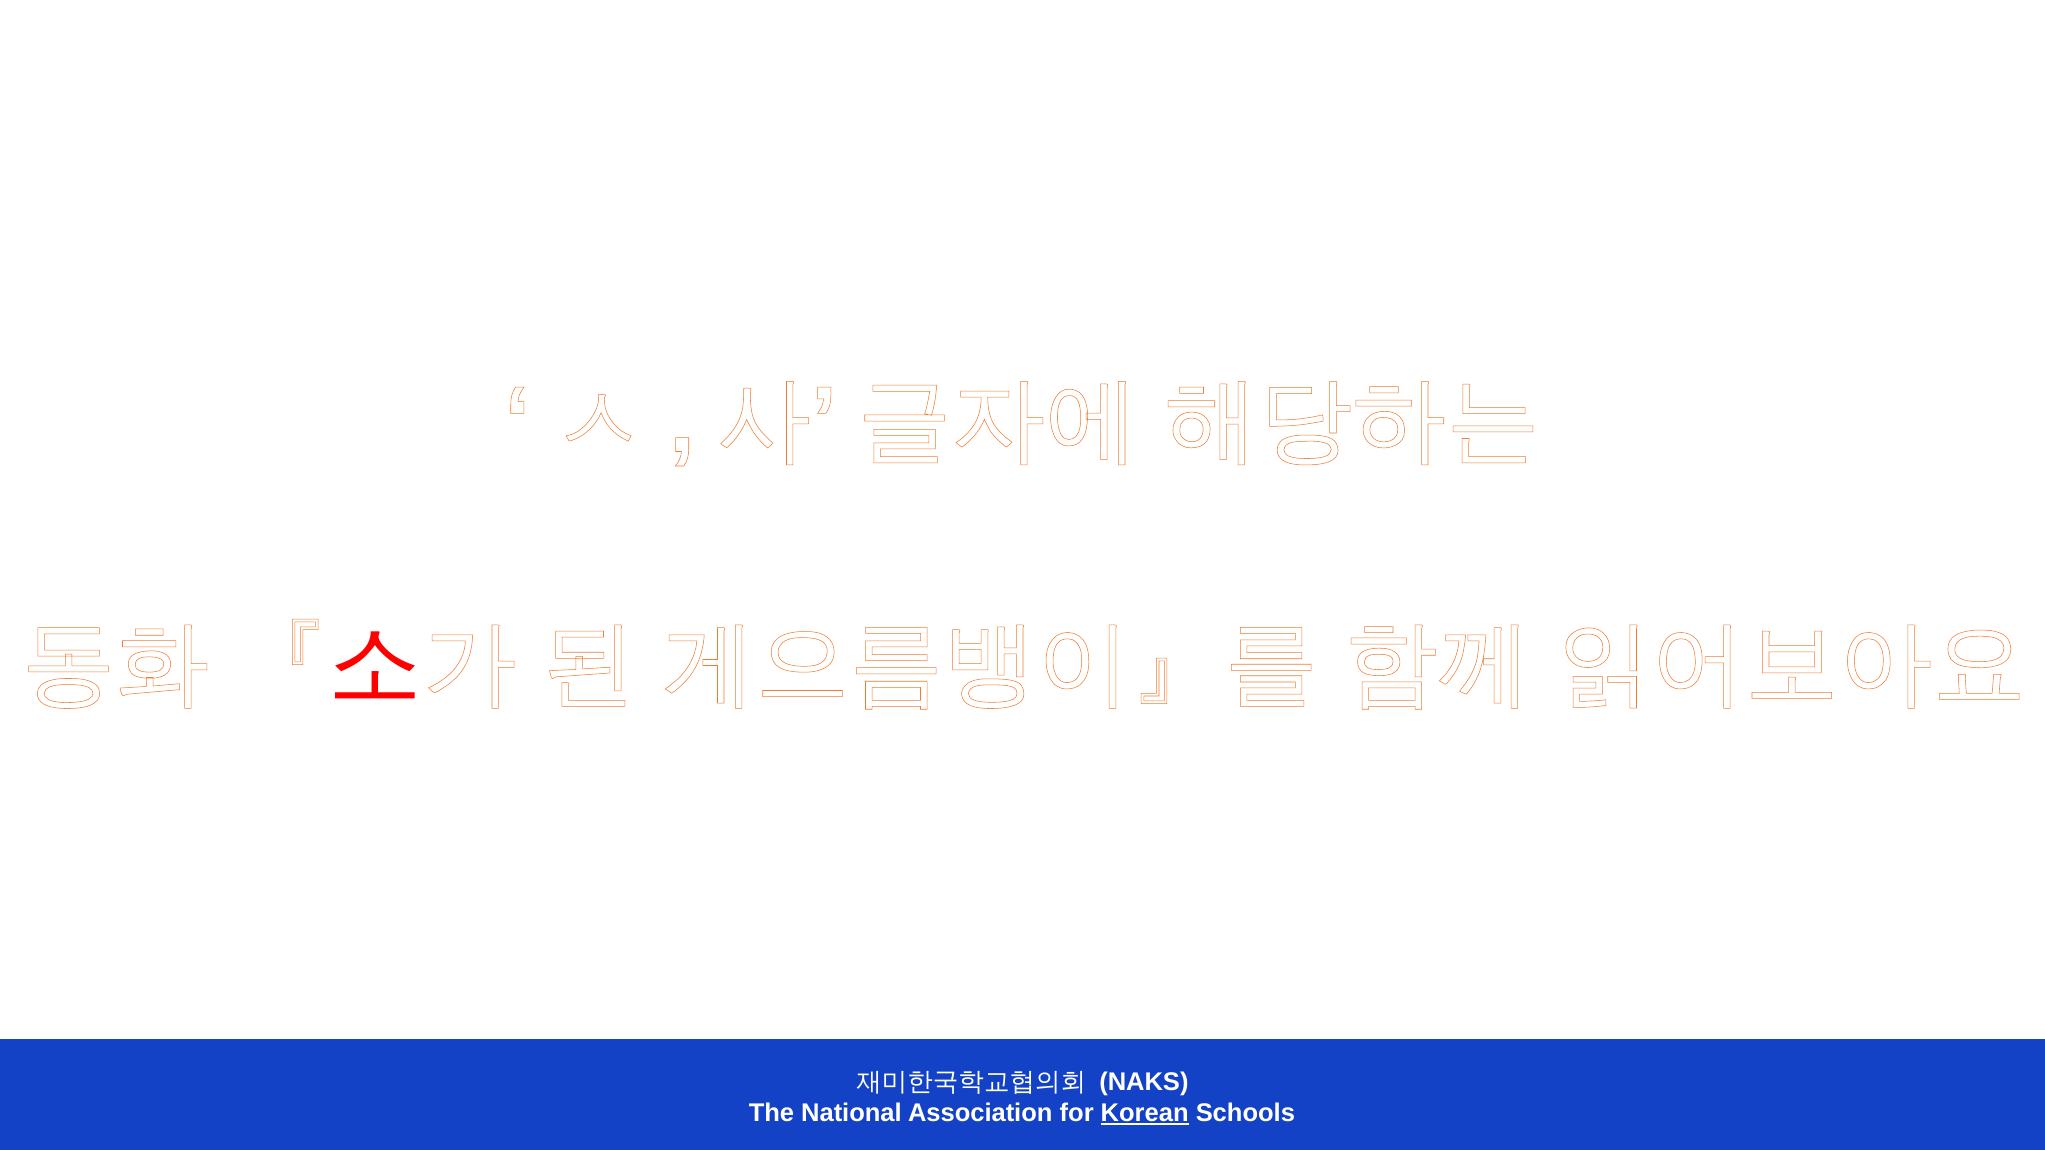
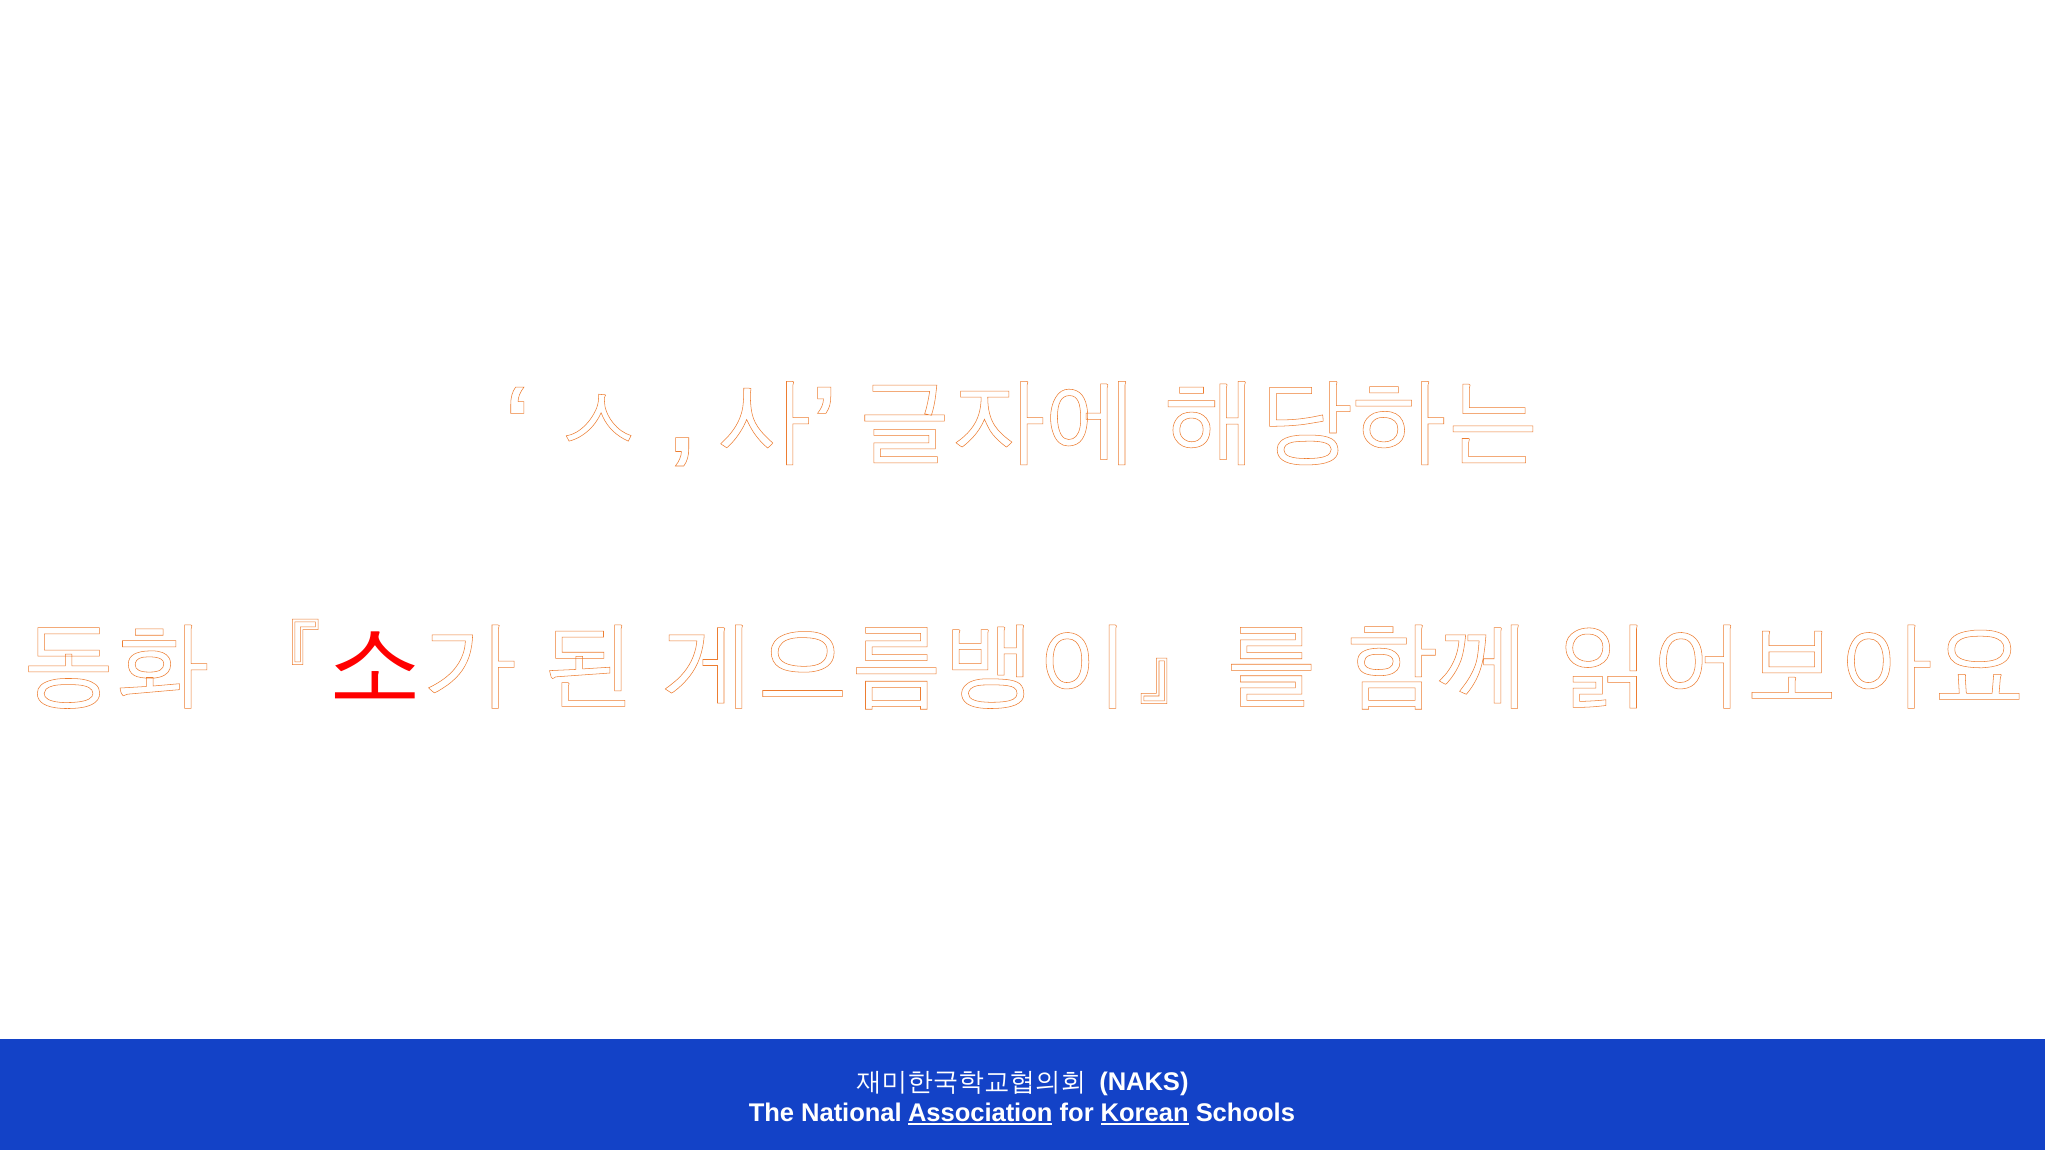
Association underline: none -> present (980, 1113)
